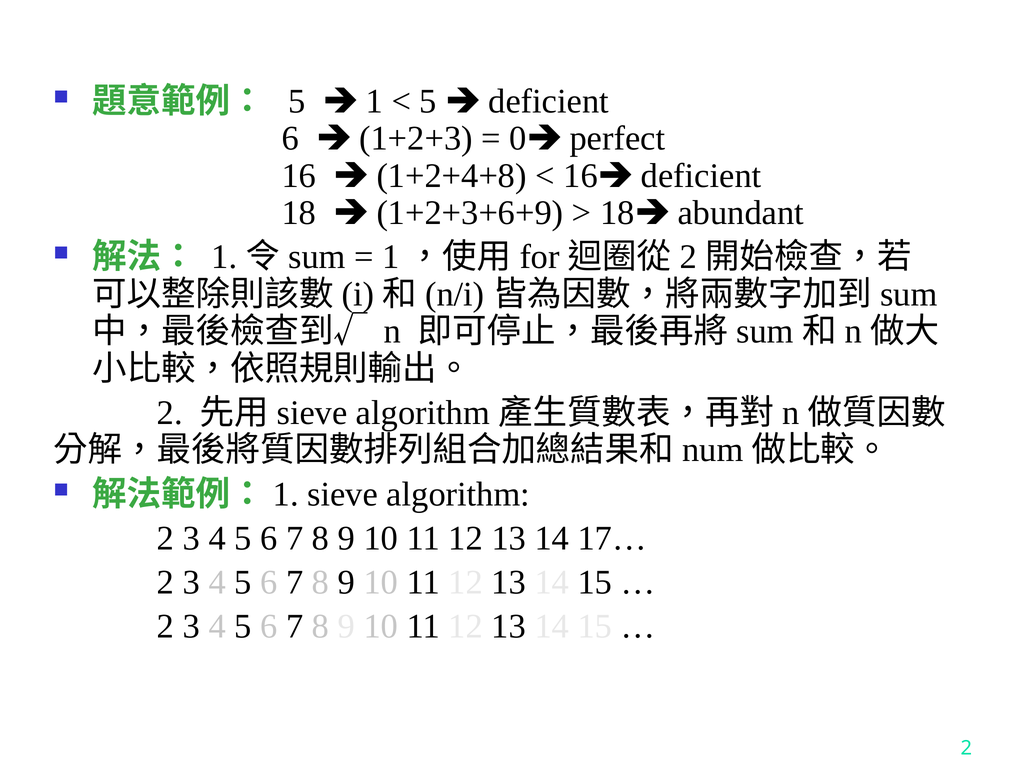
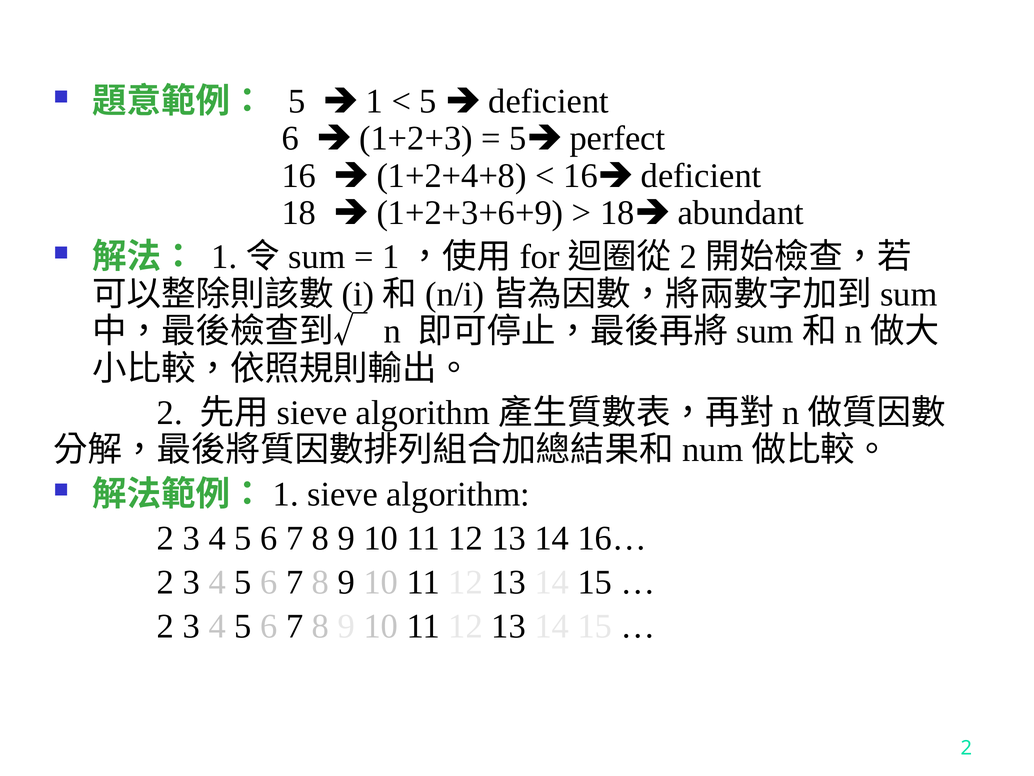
0: 0 -> 5 (518, 138)
17…: 17… -> 16… (612, 538)
